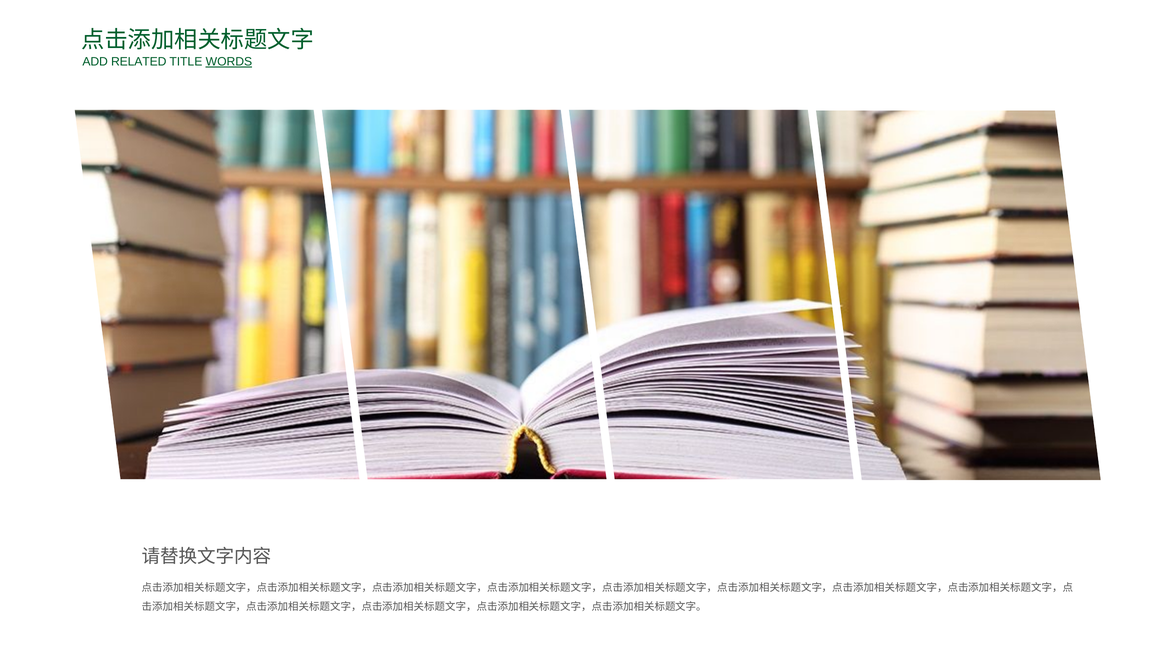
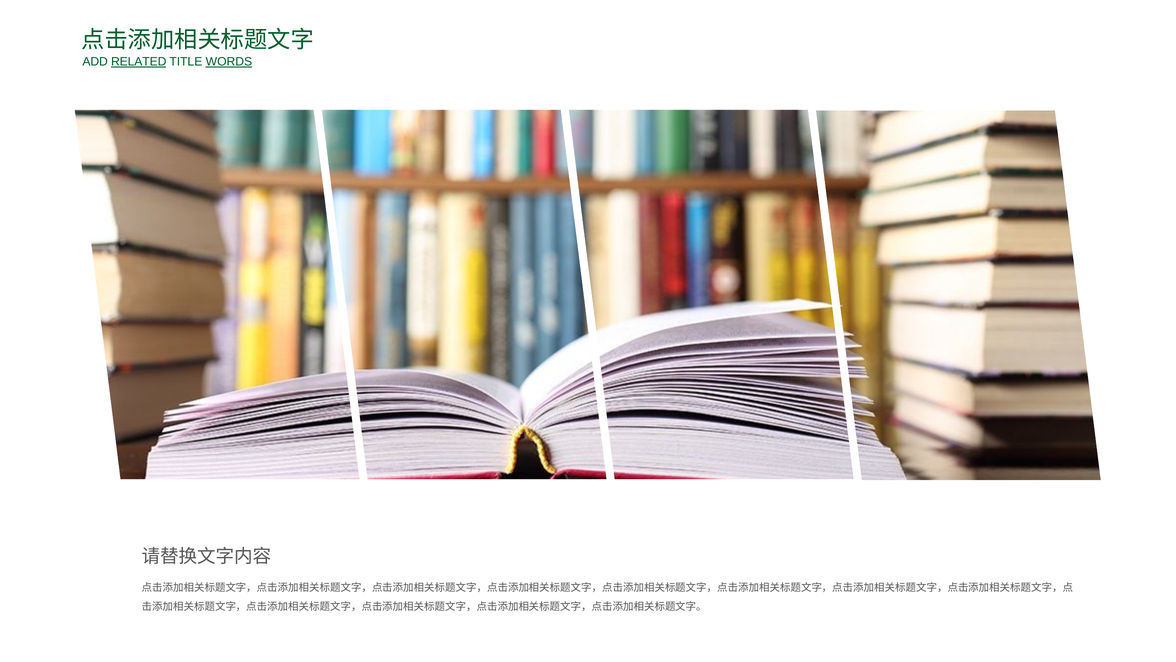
RELATED underline: none -> present (139, 62)
